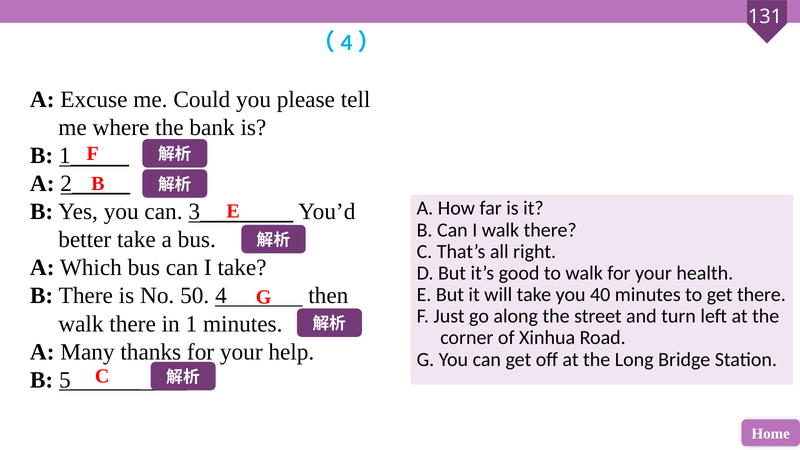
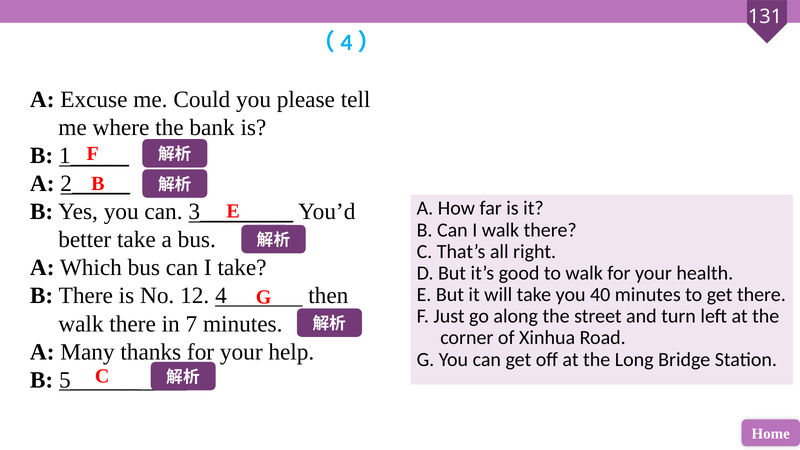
50: 50 -> 12 (195, 296)
1: 1 -> 7 (191, 324)
